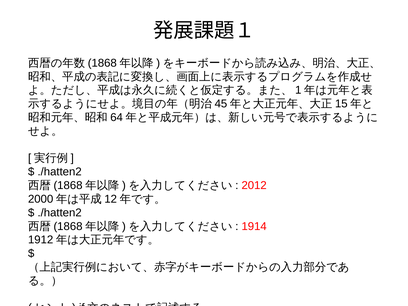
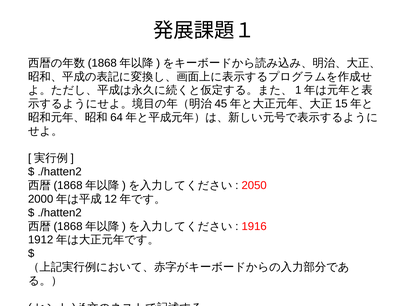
2012: 2012 -> 2050 (254, 185)
1914: 1914 -> 1916 (254, 226)
